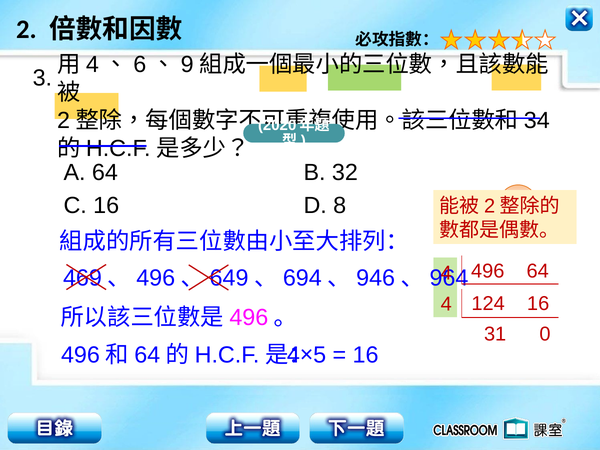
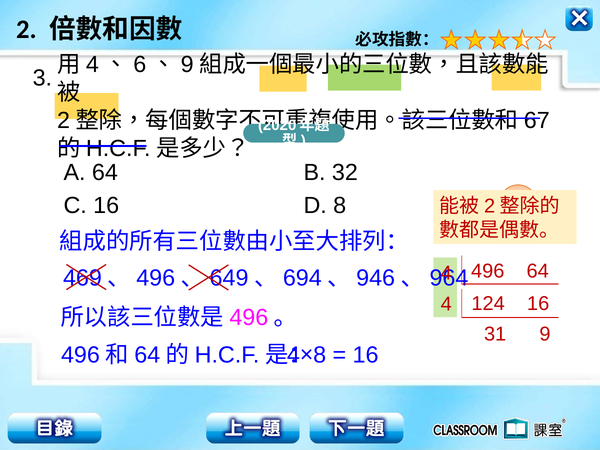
34: 34 -> 67 (537, 120)
31 0: 0 -> 9 (545, 334)
5: 5 -> 8 (320, 355)
